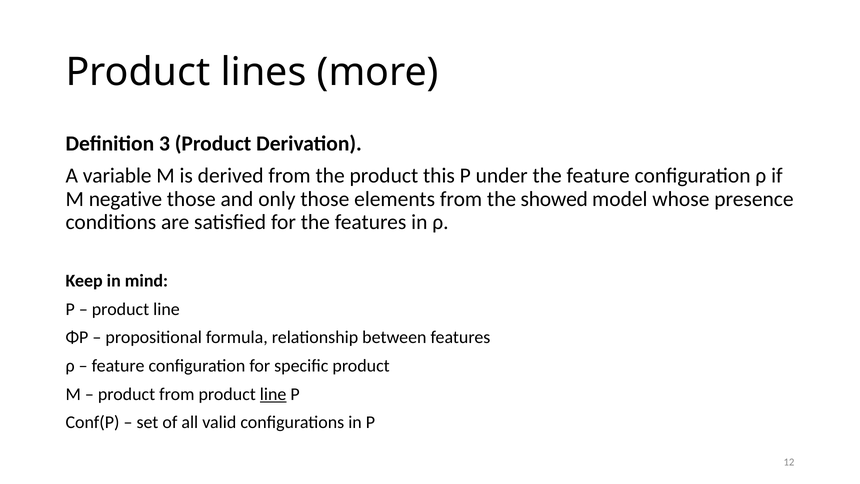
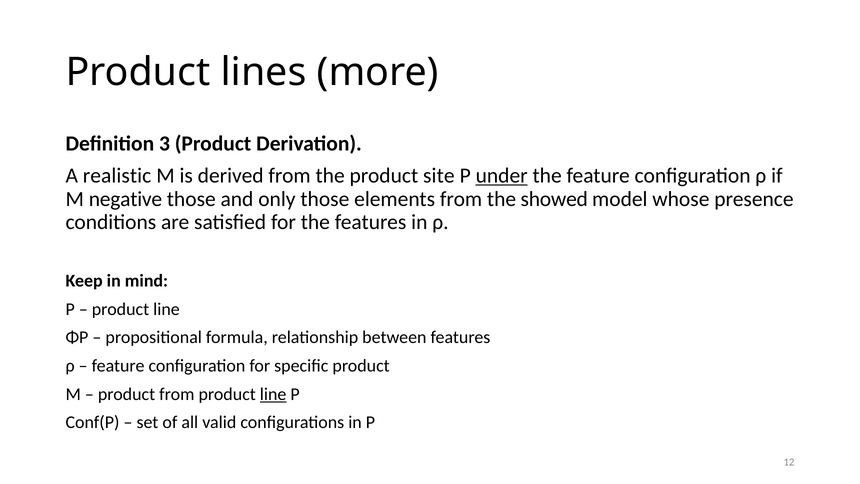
variable: variable -> realistic (117, 176)
this: this -> site (439, 176)
under underline: none -> present (502, 176)
